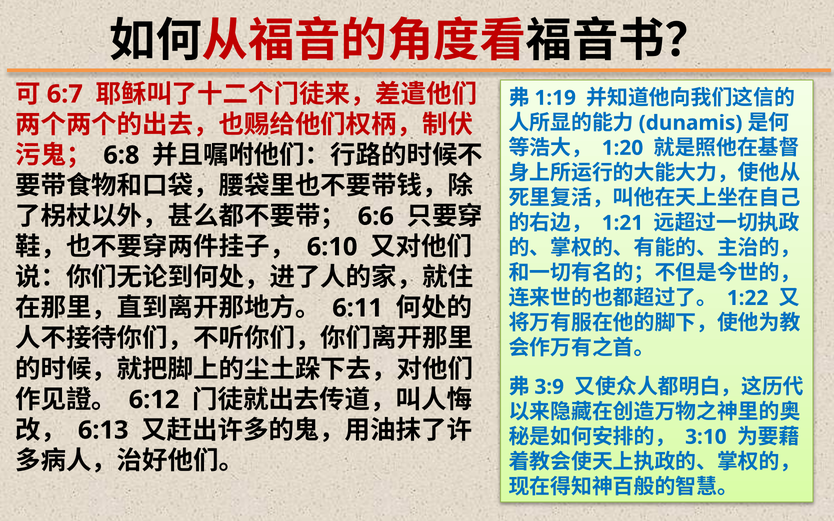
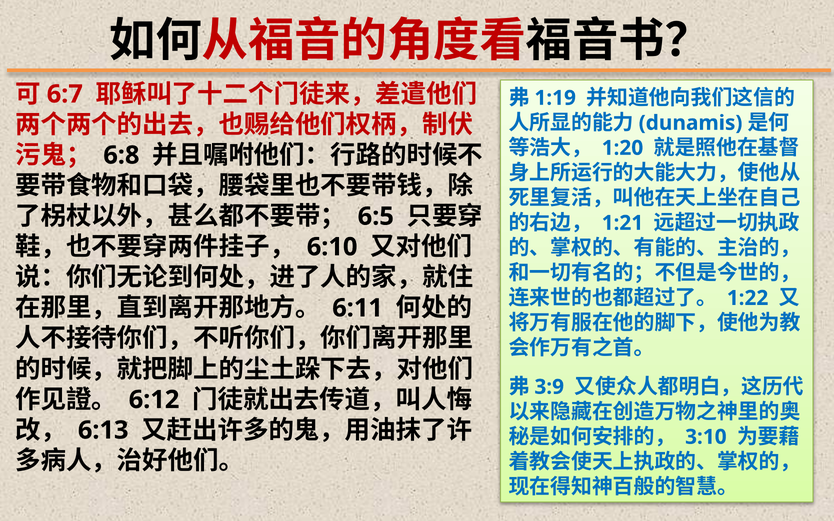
6:6: 6:6 -> 6:5 (376, 216)
